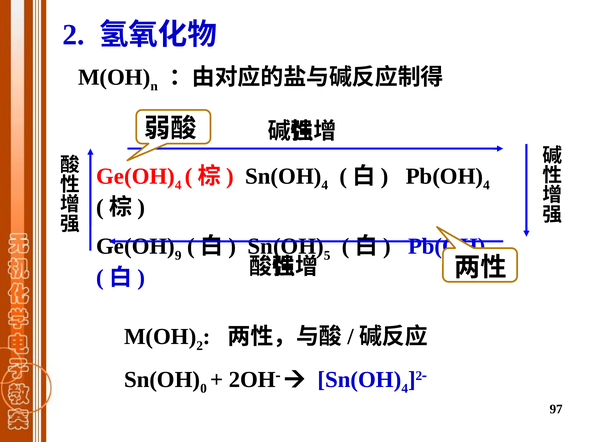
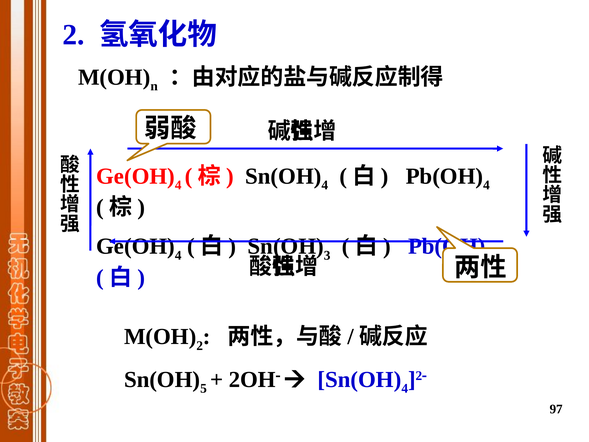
9: 9 -> 4 (178, 255)
5: 5 -> 3 (327, 255)
0: 0 -> 5 (203, 388)
